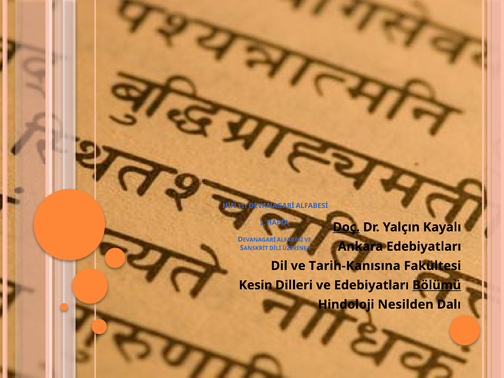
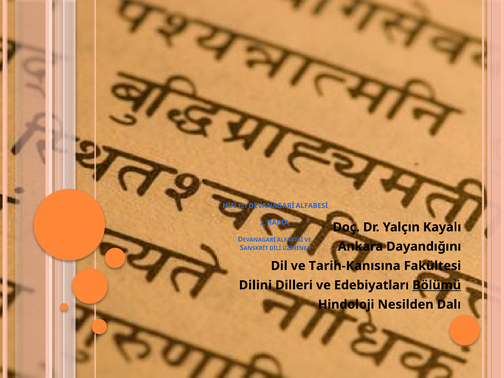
Doç underline: present -> none (346, 227)
Ankara Edebiyatları: Edebiyatları -> Dayandığını (424, 247)
Kesin: Kesin -> Dilini (255, 285)
